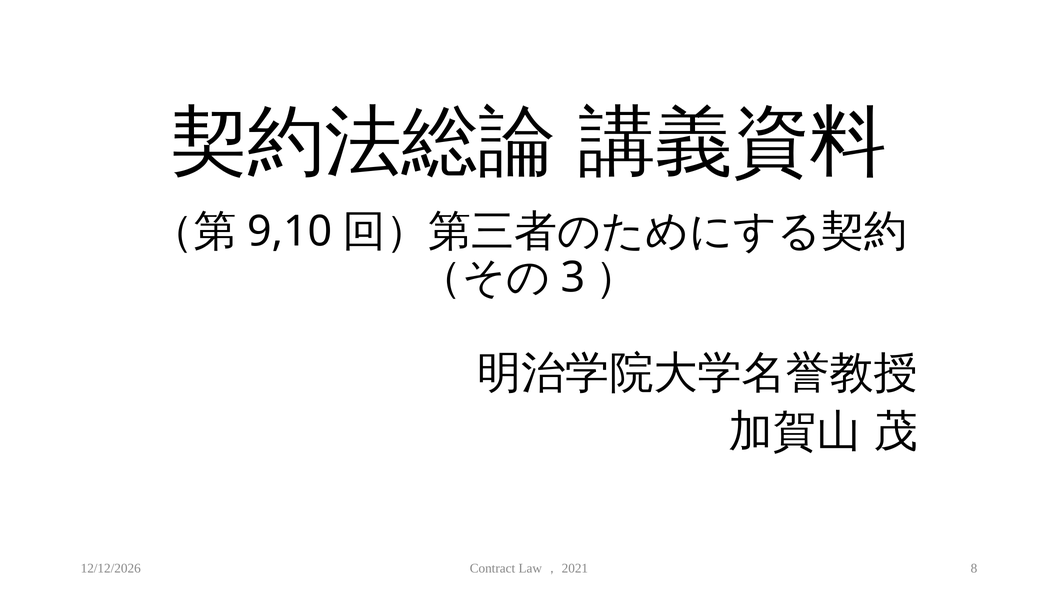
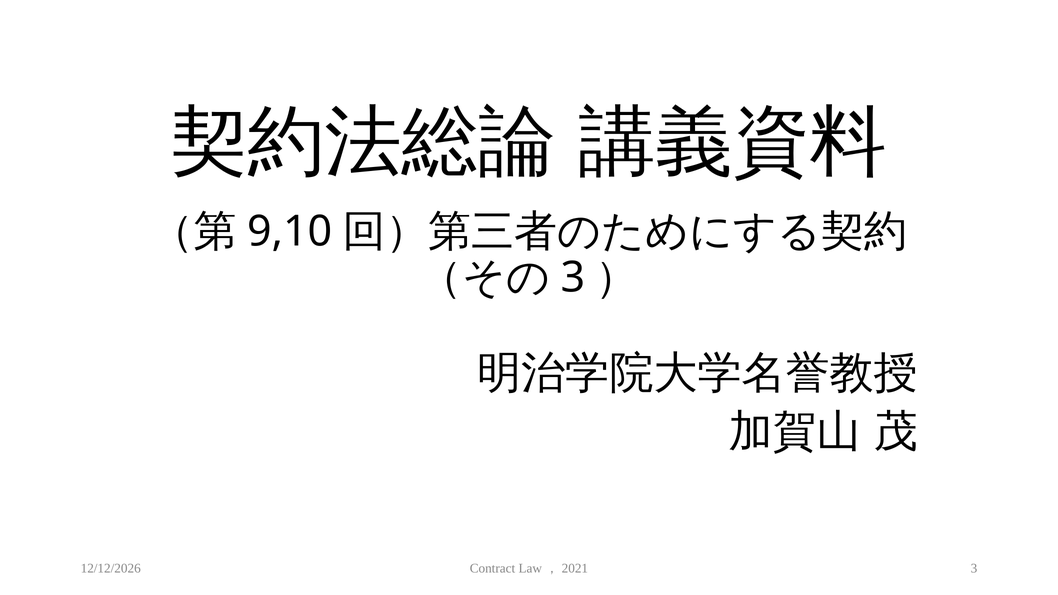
8: 8 -> 3 (974, 568)
